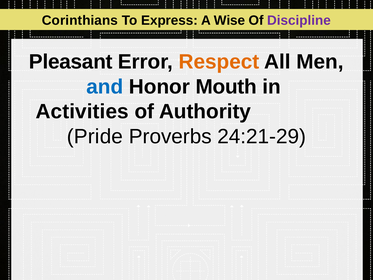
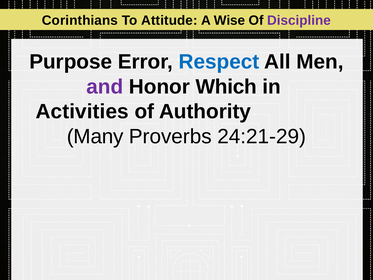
Express: Express -> Attitude (169, 20)
Pleasant: Pleasant -> Purpose (71, 62)
Respect colour: orange -> blue (219, 62)
and colour: blue -> purple (105, 87)
Mouth: Mouth -> Which (226, 87)
Pride: Pride -> Many (95, 136)
